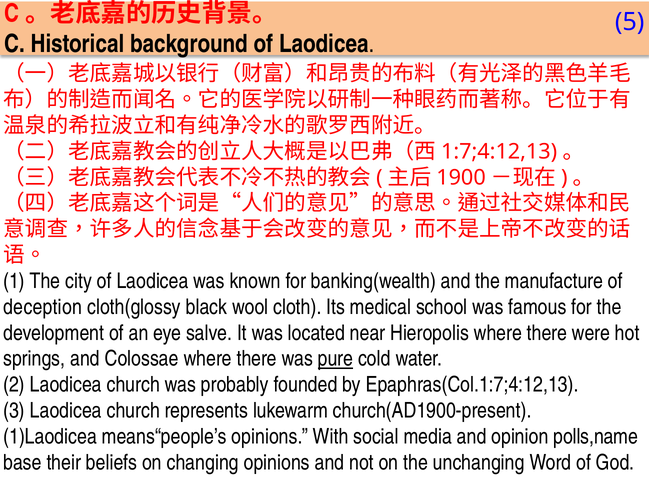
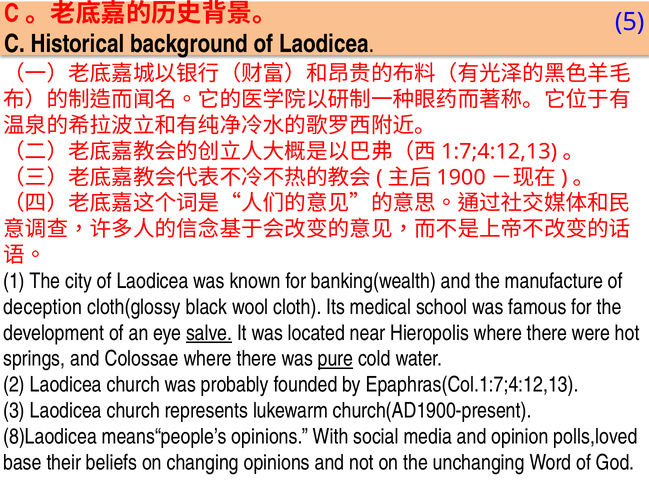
salve underline: none -> present (209, 333)
1)Laodicea: 1)Laodicea -> 8)Laodicea (50, 437)
polls,name: polls,name -> polls,loved (596, 437)
